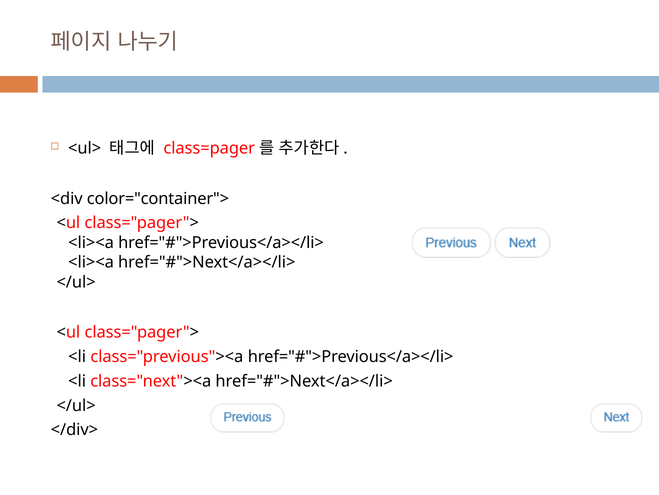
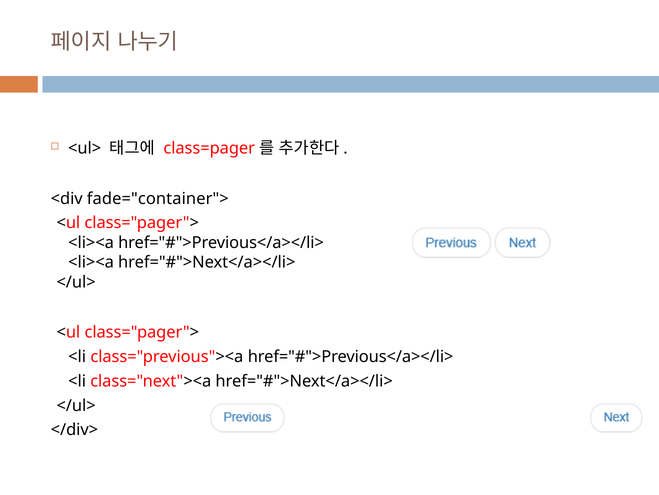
color="container">: color="container"> -> fade="container"> (158, 198)
